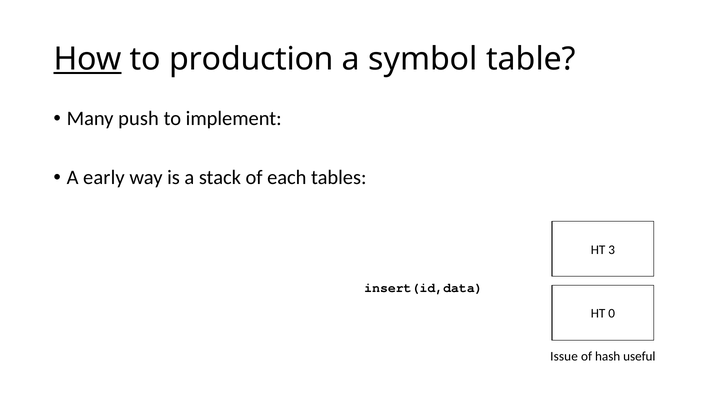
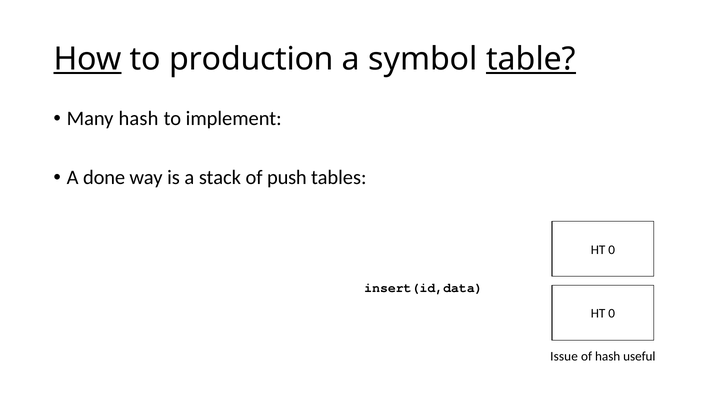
table underline: none -> present (531, 59)
Many push: push -> hash (138, 119)
early: early -> done (104, 178)
each: each -> push (287, 178)
3: 3 -> 0 (612, 250)
